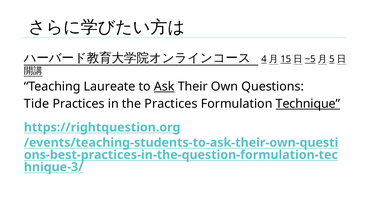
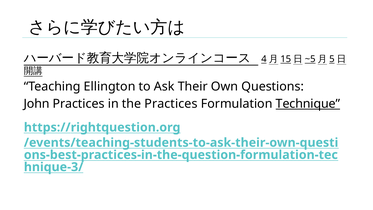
Laureate: Laureate -> Ellington (110, 86)
Ask underline: present -> none (164, 86)
Tide: Tide -> John (37, 104)
